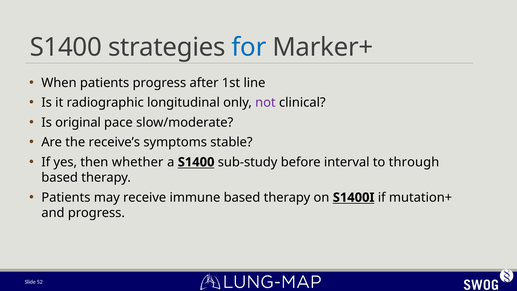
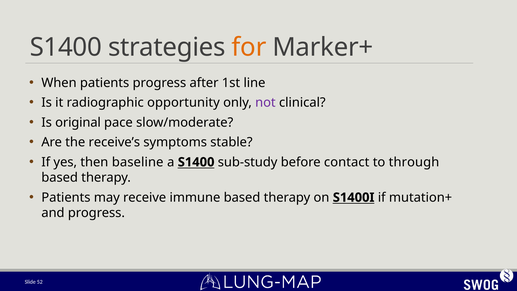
for colour: blue -> orange (249, 47)
longitudinal: longitudinal -> opportunity (183, 103)
whether: whether -> baseline (138, 162)
interval: interval -> contact (347, 162)
